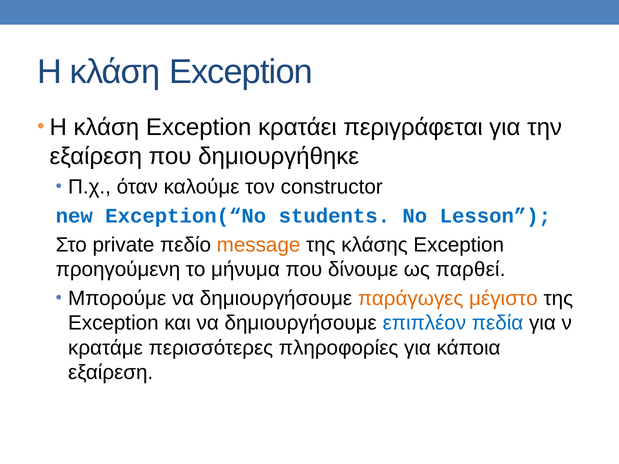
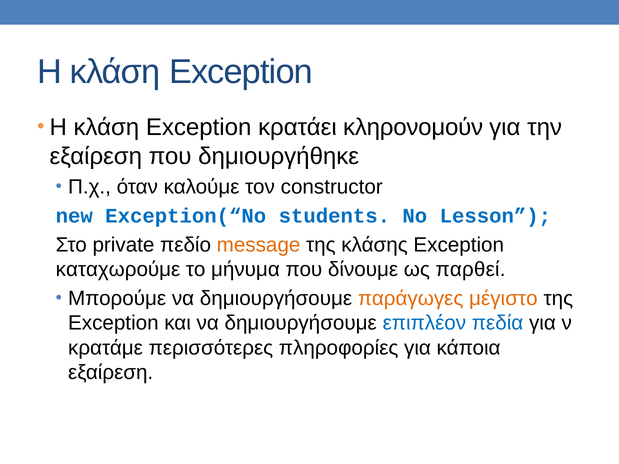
περιγράφεται: περιγράφεται -> κληρονομούν (413, 128)
προηγούμενη: προηγούμενη -> καταχωρούμε (118, 270)
